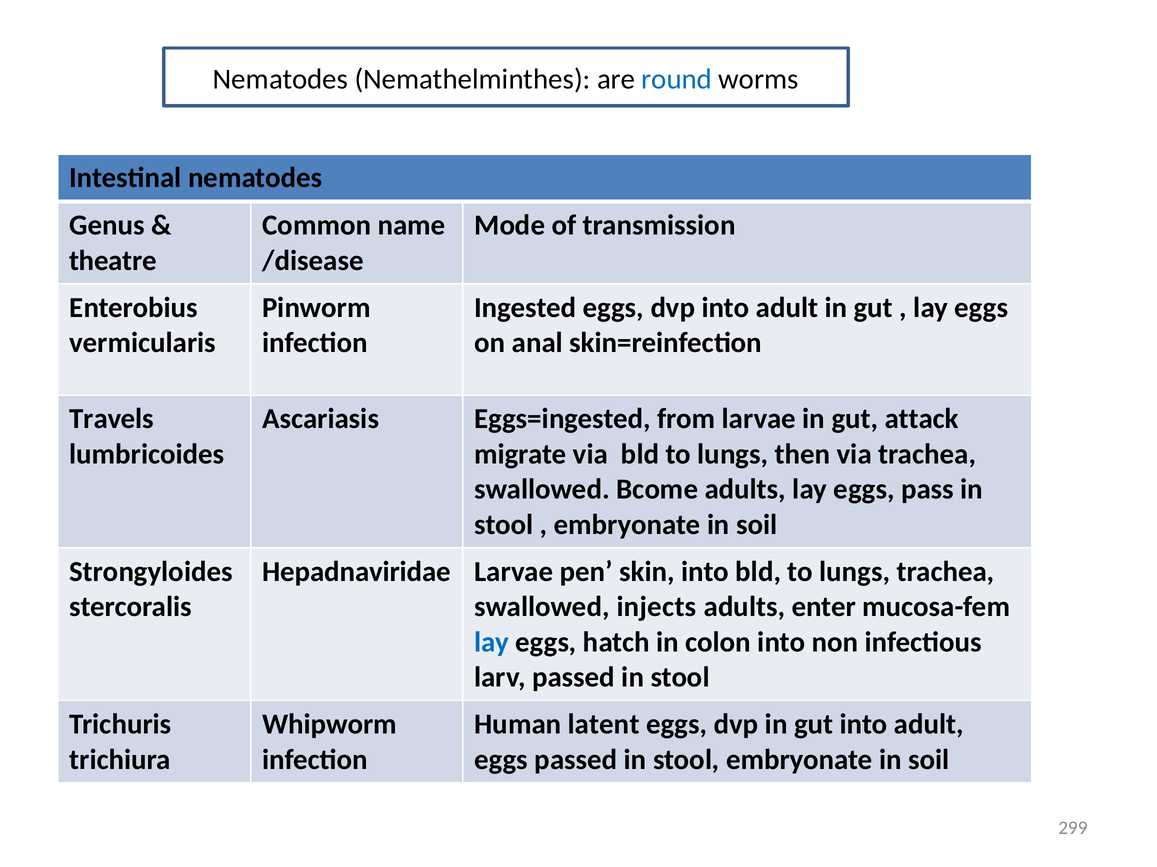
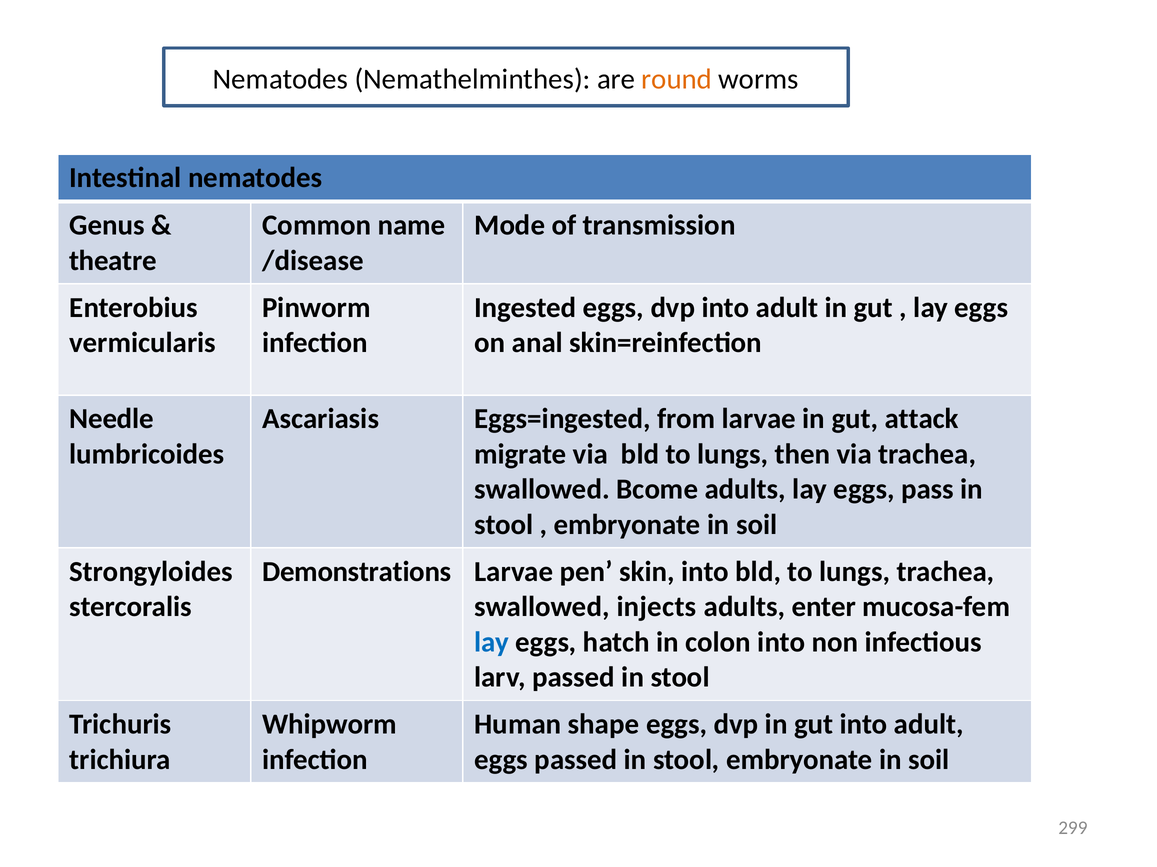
round colour: blue -> orange (677, 79)
Travels: Travels -> Needle (112, 419)
Hepadnaviridae: Hepadnaviridae -> Demonstrations (357, 572)
latent: latent -> shape (604, 725)
